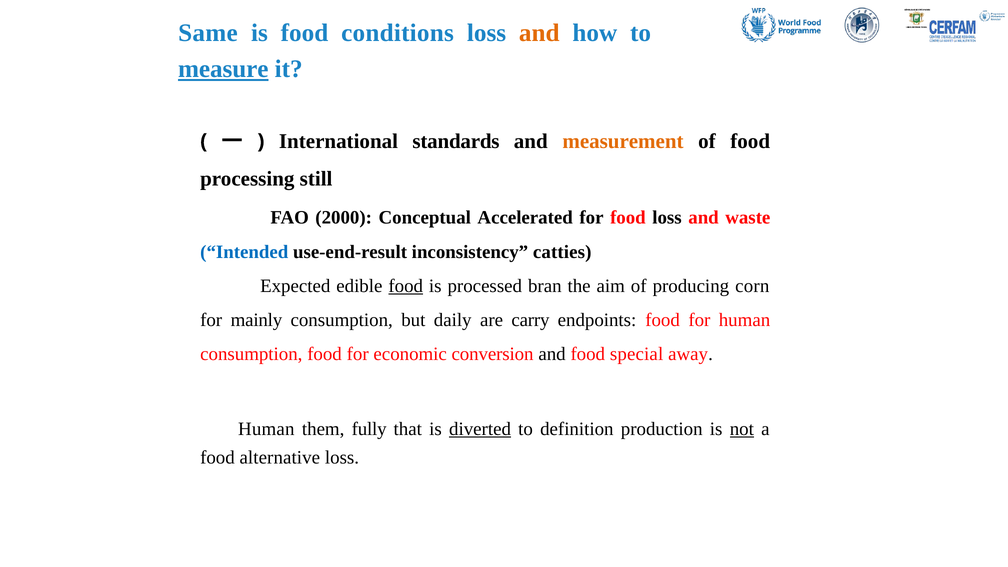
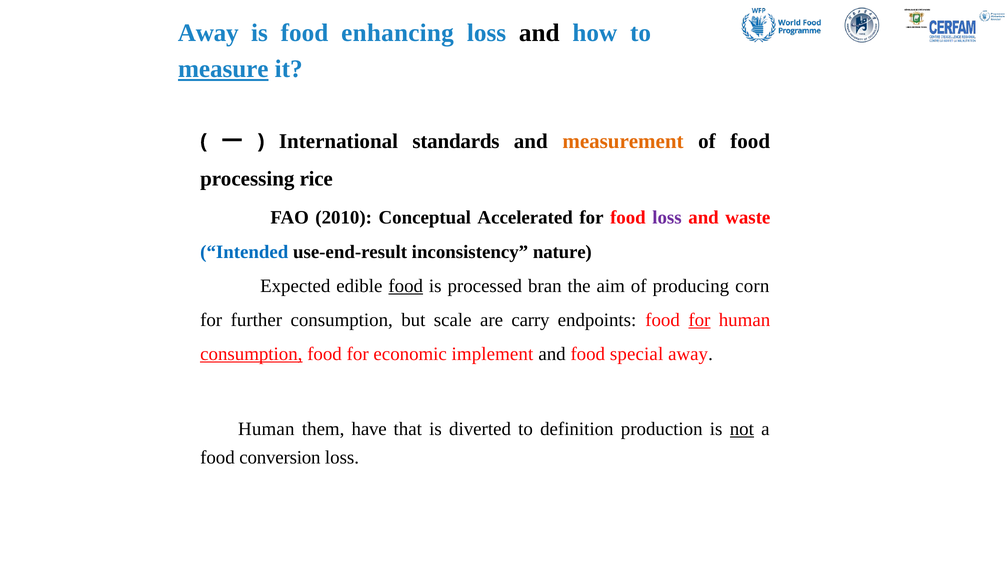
Same: Same -> Away (208, 33)
conditions: conditions -> enhancing (398, 33)
and colour: orange -> black (539, 33)
still: still -> rice (316, 179)
2000: 2000 -> 2010 (344, 218)
loss colour: black -> purple (667, 218)
catties: catties -> nature (562, 252)
mainly: mainly -> further (256, 320)
daily: daily -> scale (453, 320)
for underline: none -> present (699, 320)
consumption underline: none -> present (251, 354)
conversion: conversion -> implement (492, 354)
fully: fully -> have (369, 429)
diverted underline: present -> none (480, 429)
alternative: alternative -> conversion (280, 457)
